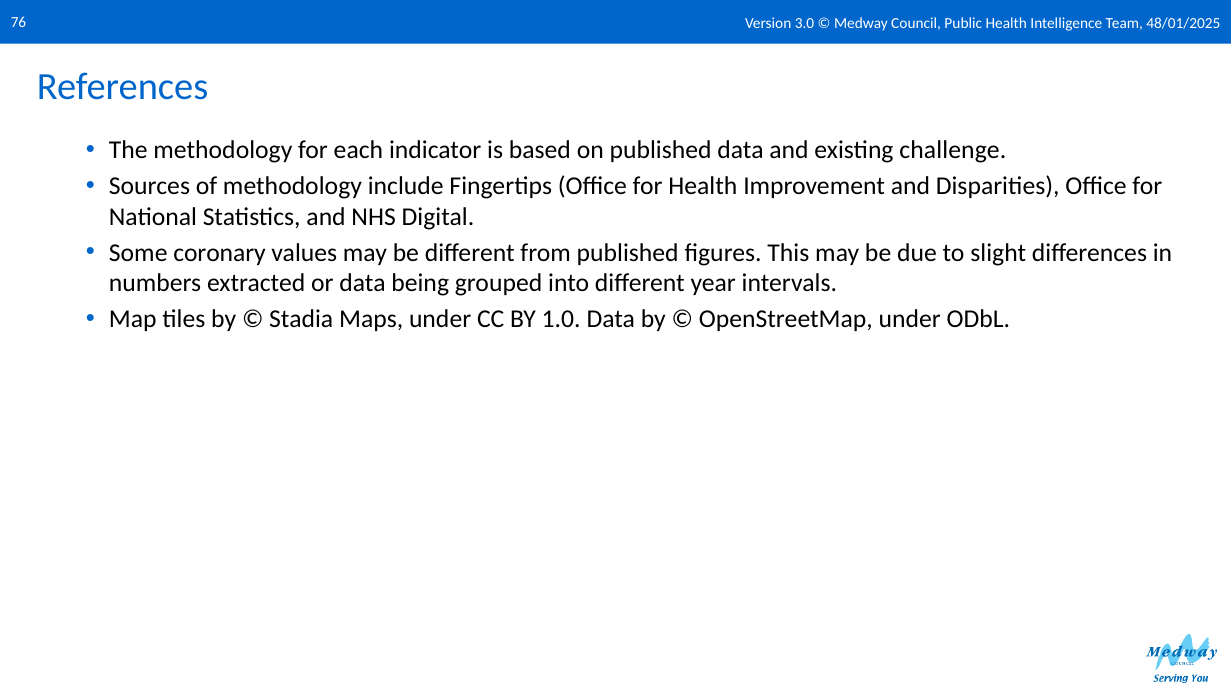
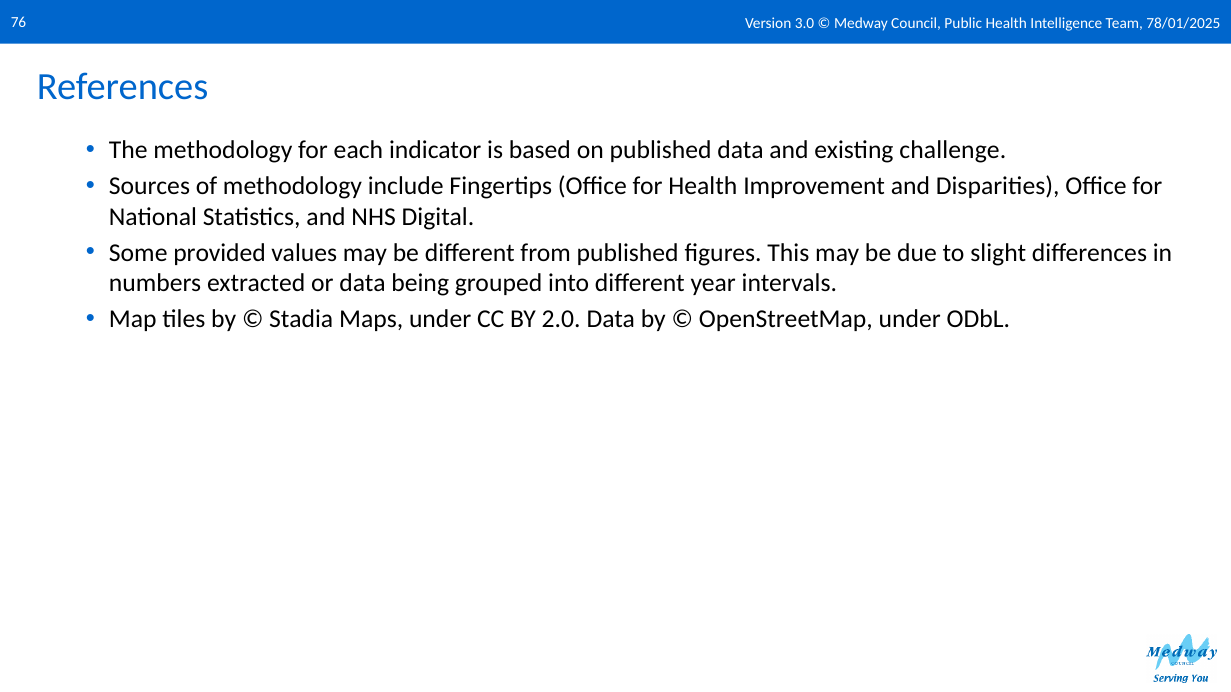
48/01/2025: 48/01/2025 -> 78/01/2025 (1183, 24)
coronary: coronary -> provided (220, 253)
1.0: 1.0 -> 2.0 (561, 320)
